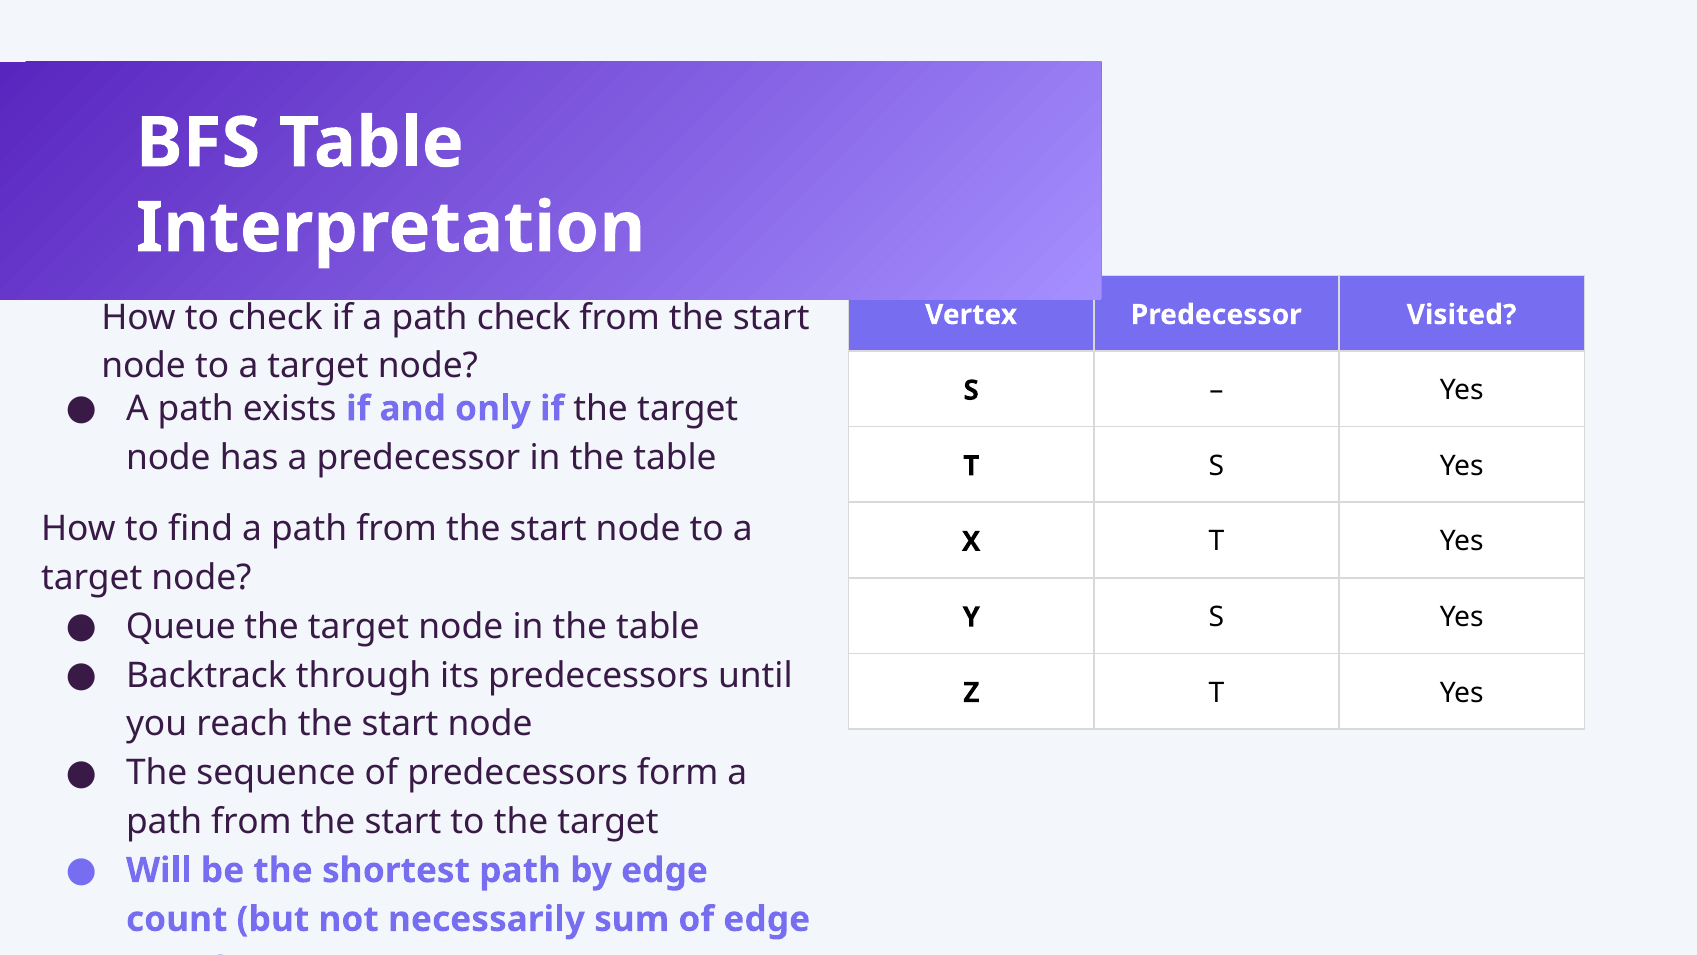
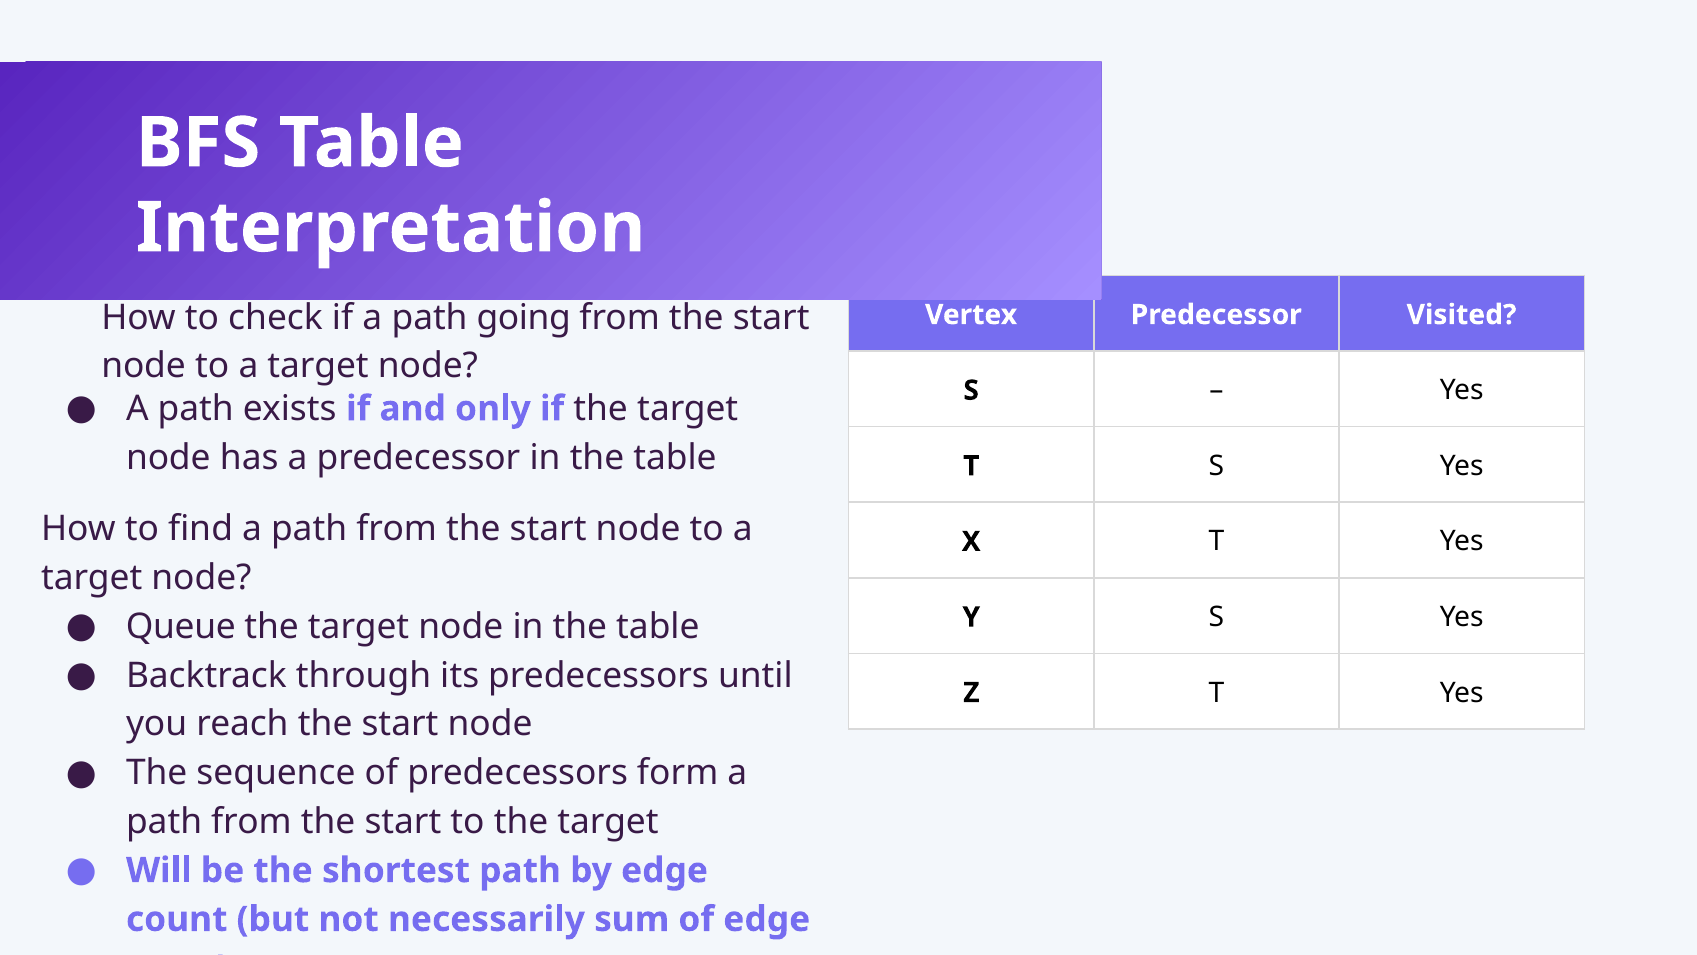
path check: check -> going (524, 317)
